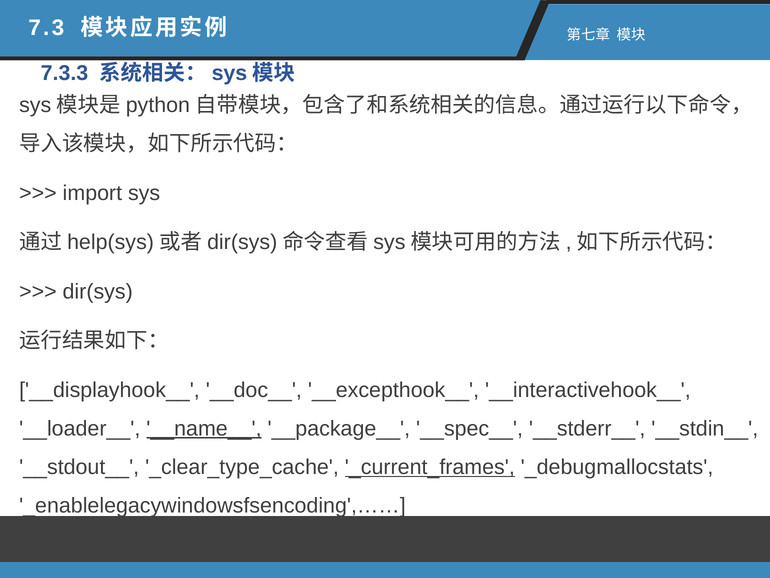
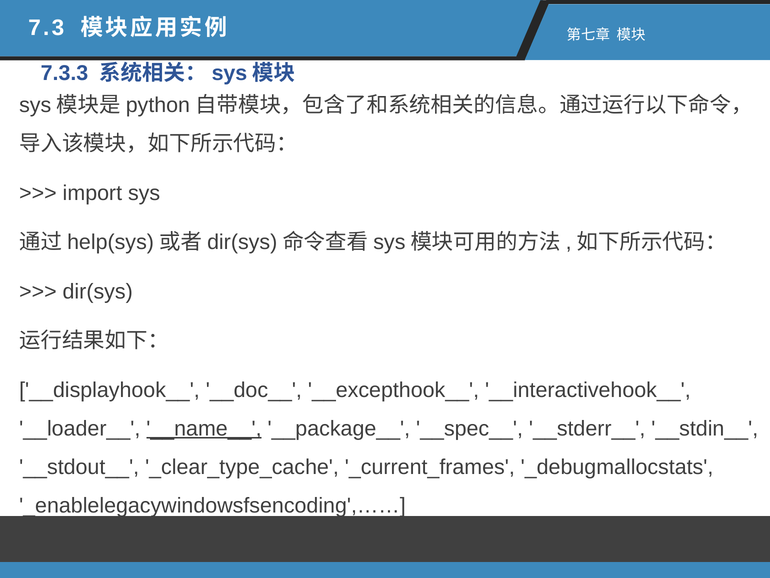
_current_frames underline: present -> none (430, 467)
